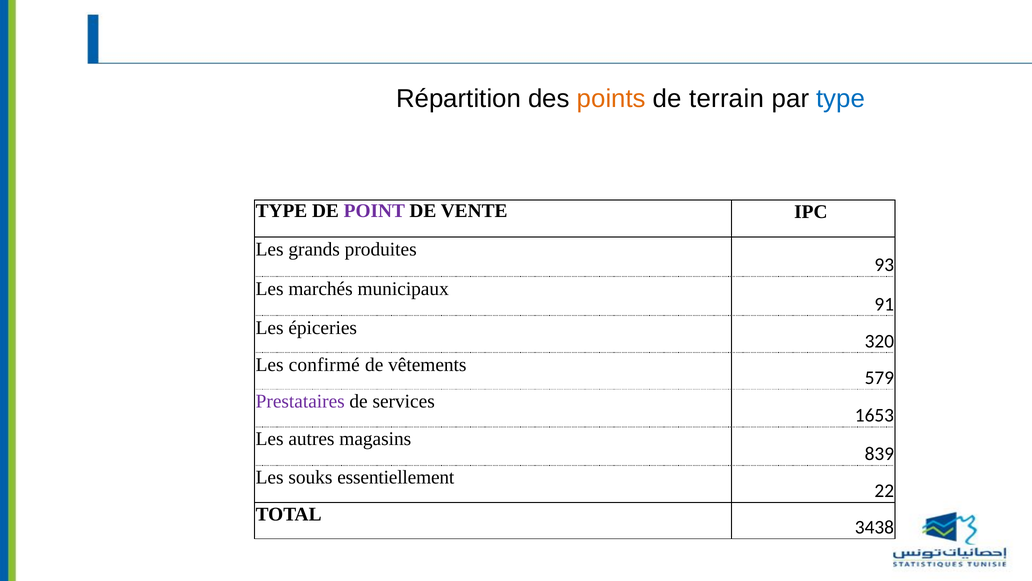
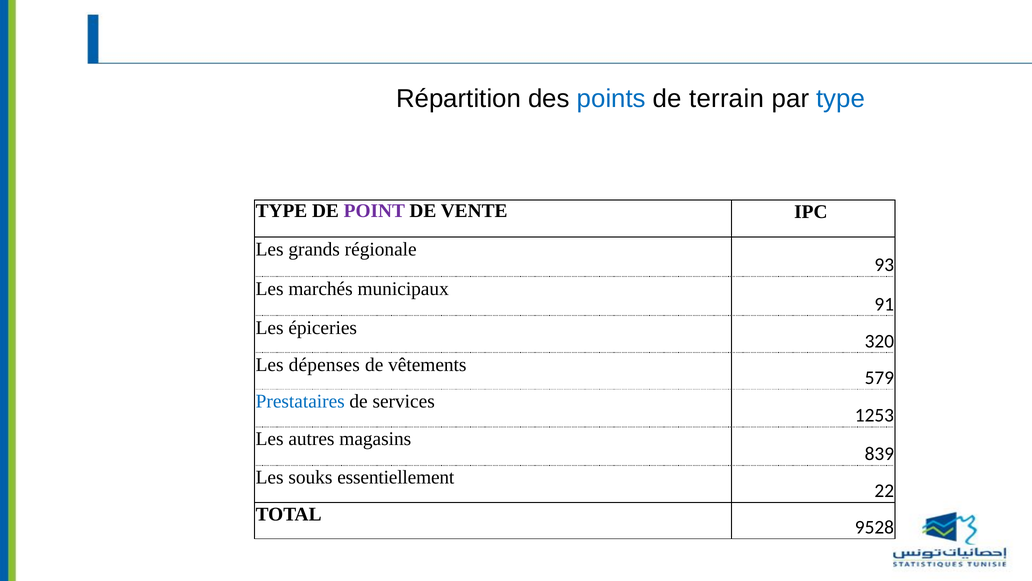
points colour: orange -> blue (611, 99)
produites: produites -> régionale (381, 249)
confirmé: confirmé -> dépenses (324, 364)
Prestataires colour: purple -> blue (300, 401)
1653: 1653 -> 1253 (874, 415)
3438: 3438 -> 9528 (874, 527)
